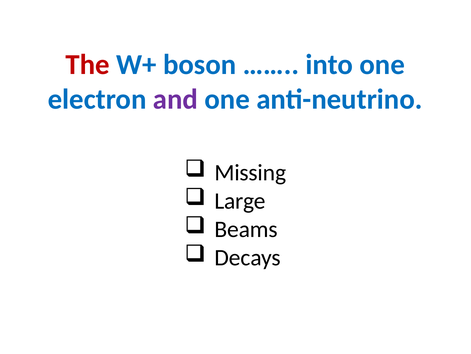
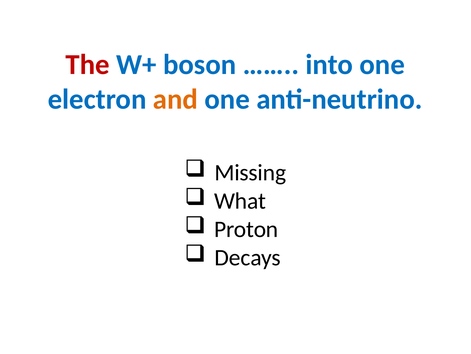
and colour: purple -> orange (175, 99)
Large: Large -> What (240, 201)
Beams: Beams -> Proton (246, 229)
